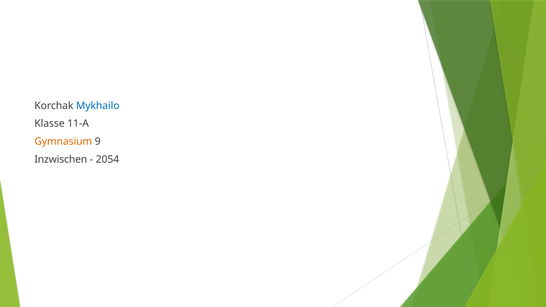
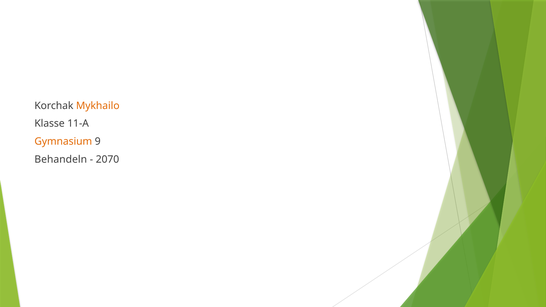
Mykhailo colour: blue -> orange (98, 106)
Inzwischen: Inzwischen -> Behandeln (61, 160)
2054: 2054 -> 2070 (107, 160)
